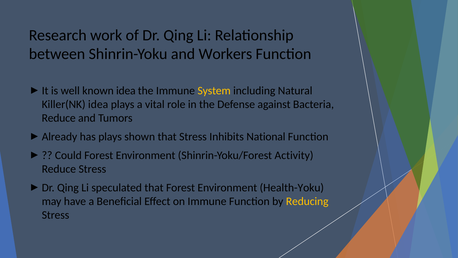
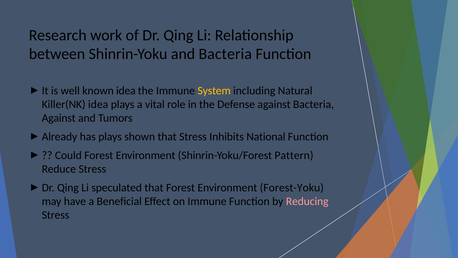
and Workers: Workers -> Bacteria (225, 54)
Reduce: Reduce -> Against (59, 118)
Activity: Activity -> Pattern (294, 155)
Health-Yoku: Health-Yoku -> Forest-Yoku (292, 187)
Reducing colour: yellow -> pink (307, 201)
